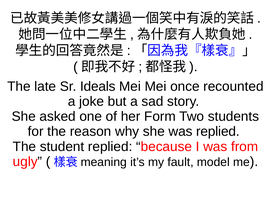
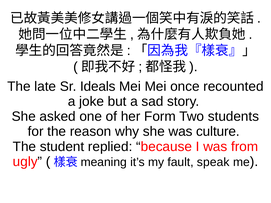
was replied: replied -> culture (218, 132)
model: model -> speak (213, 162)
